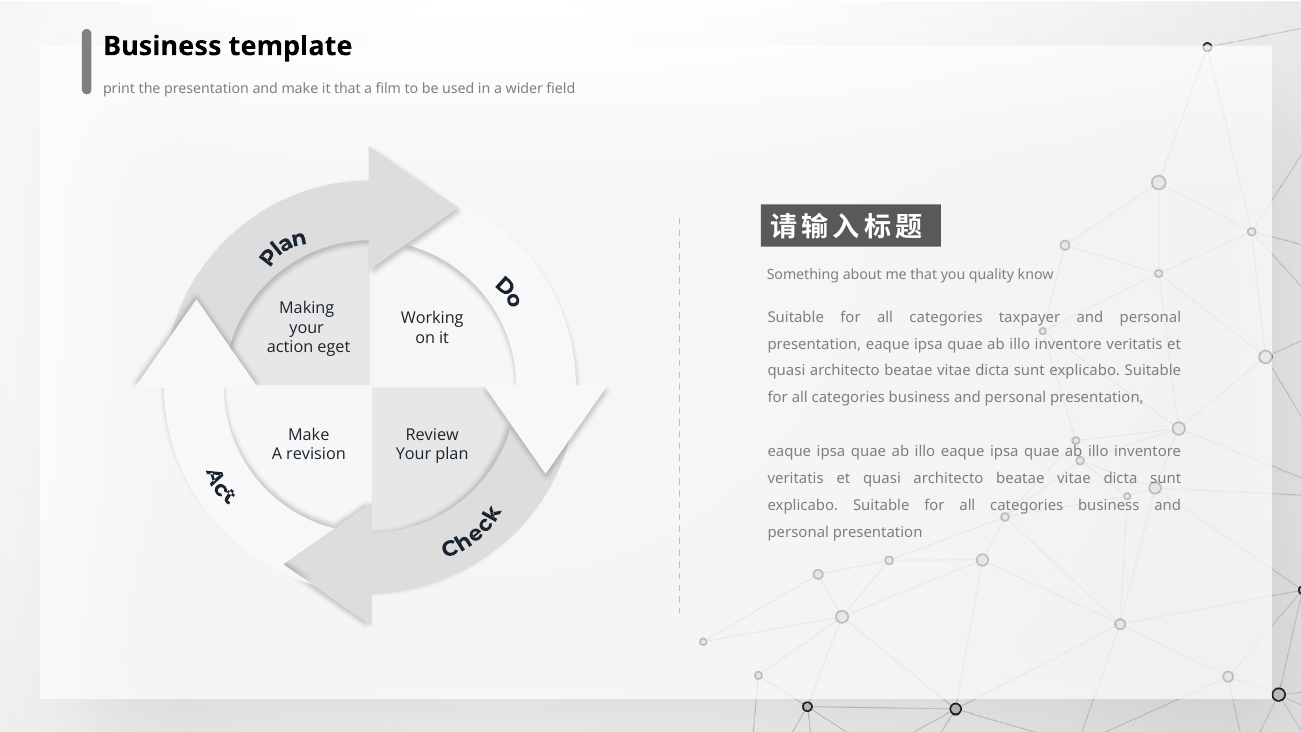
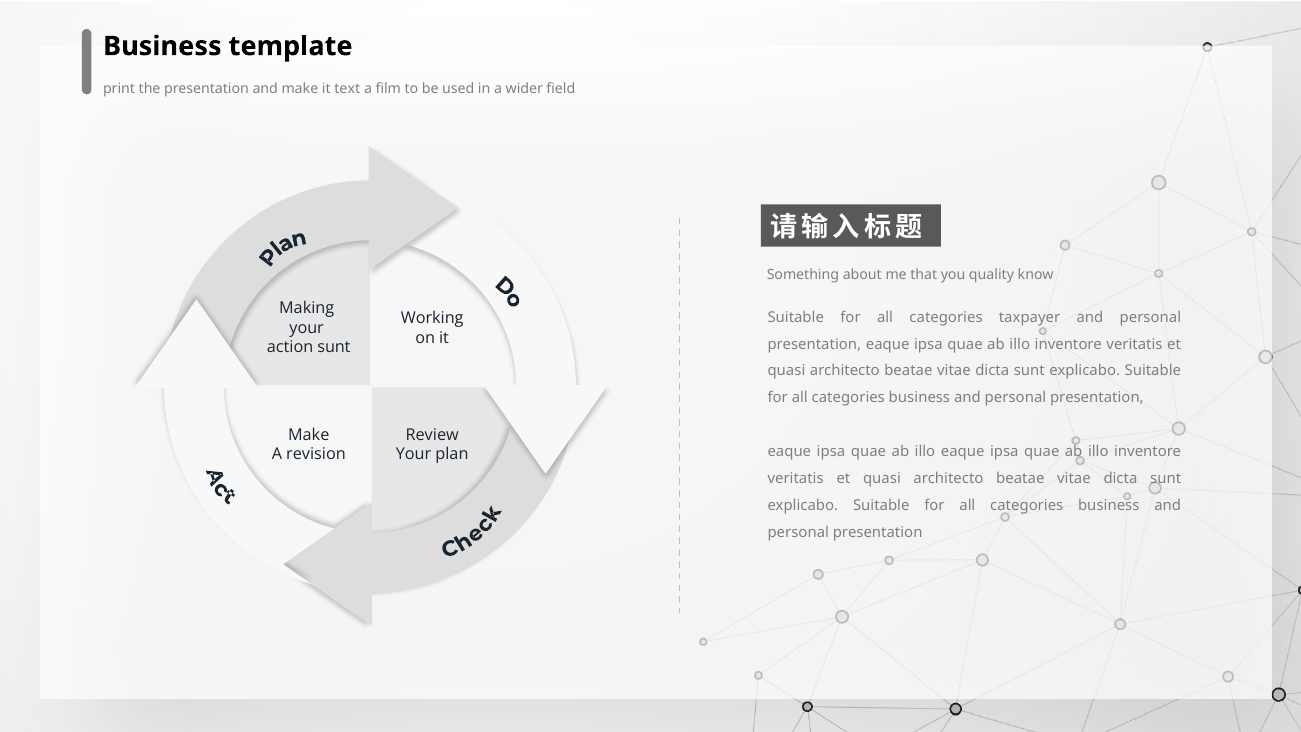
it that: that -> text (347, 89)
action eget: eget -> sunt (334, 347)
